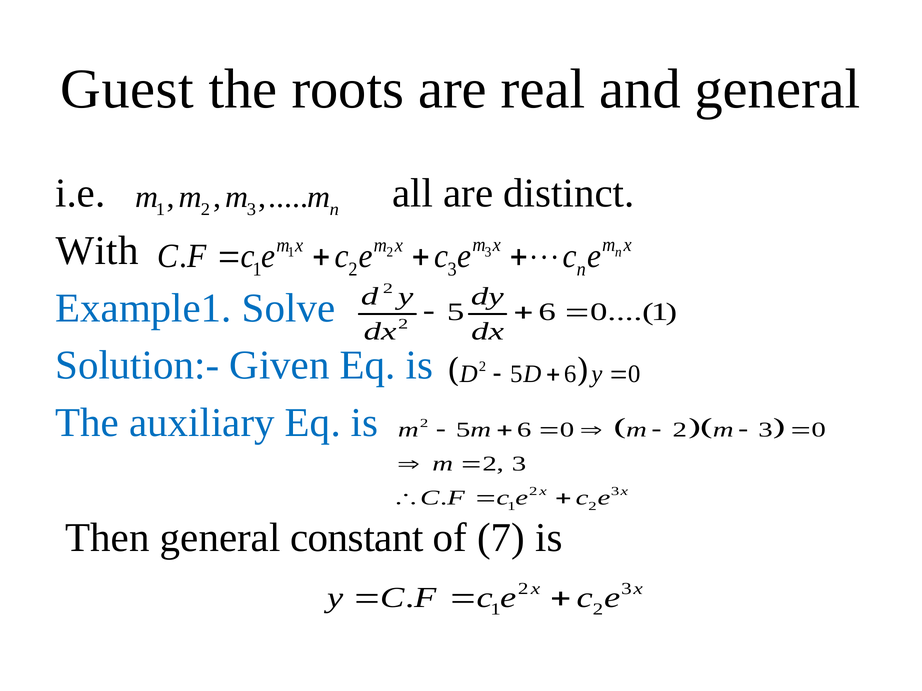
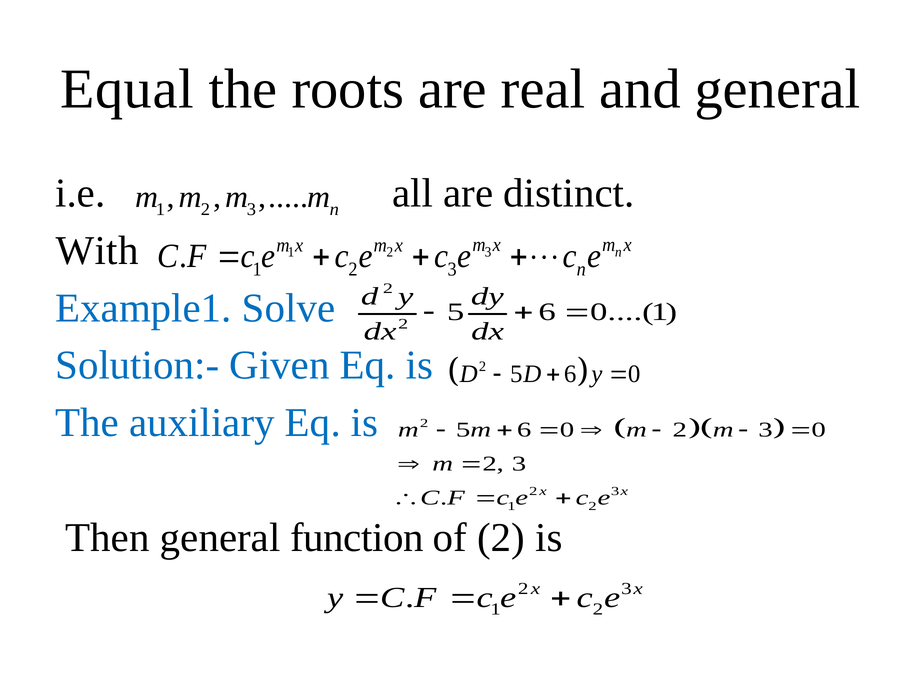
Guest: Guest -> Equal (127, 89)
constant: constant -> function (357, 538)
of 7: 7 -> 2 (501, 538)
